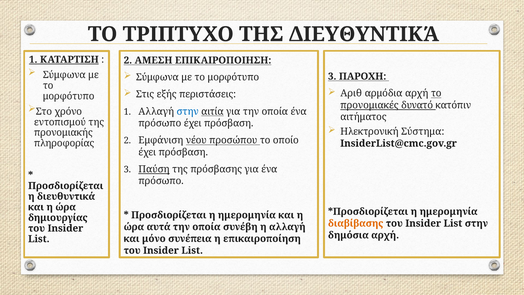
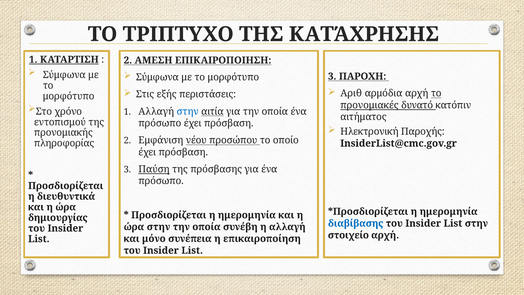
ΤΗΣ ΔΙΕΥΘΥΝΤΙΚΆ: ΔΙΕΥΘΥΝΤΙΚΆ -> ΚΑΤΆΧΡΗΣΗΣ (364, 34)
Σύστημα: Σύστημα -> Παροχής (423, 131)
διαβίβασης colour: orange -> blue (356, 223)
ώρα αυτά: αυτά -> στην (158, 227)
δημόσια: δημόσια -> στοιχείο (348, 235)
